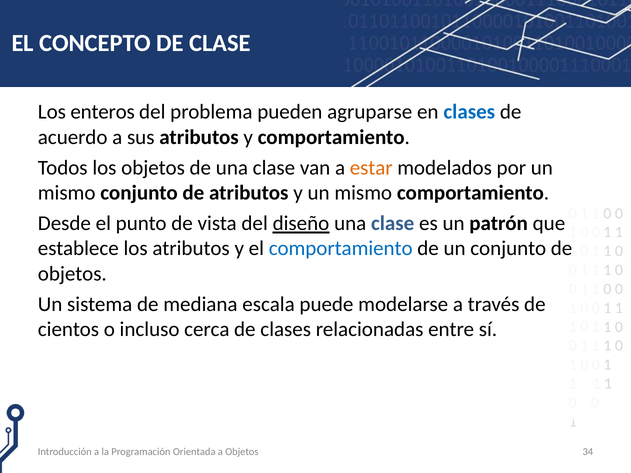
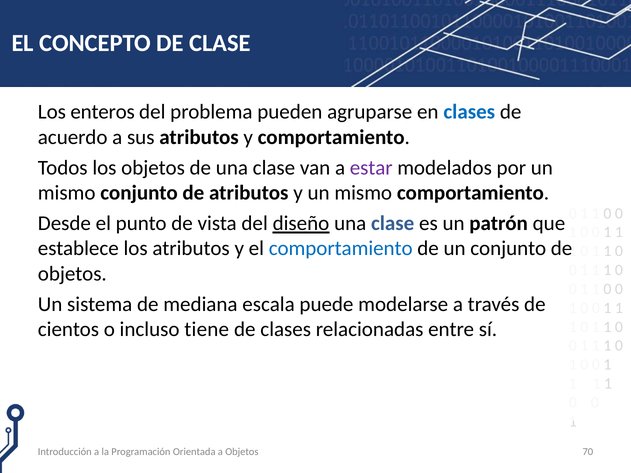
estar colour: orange -> purple (371, 168)
cerca: cerca -> tiene (207, 330)
34: 34 -> 70 (588, 452)
